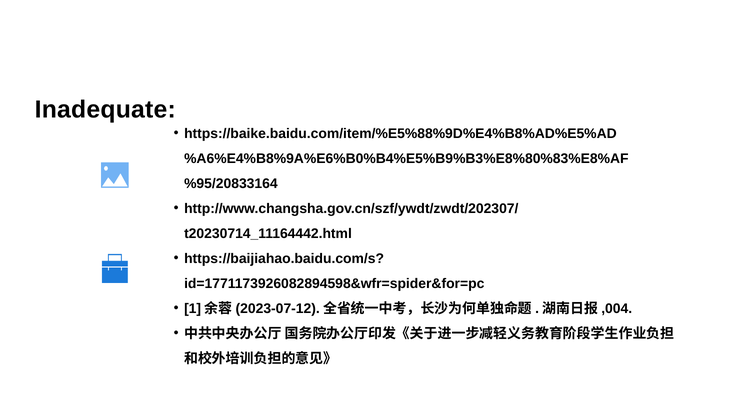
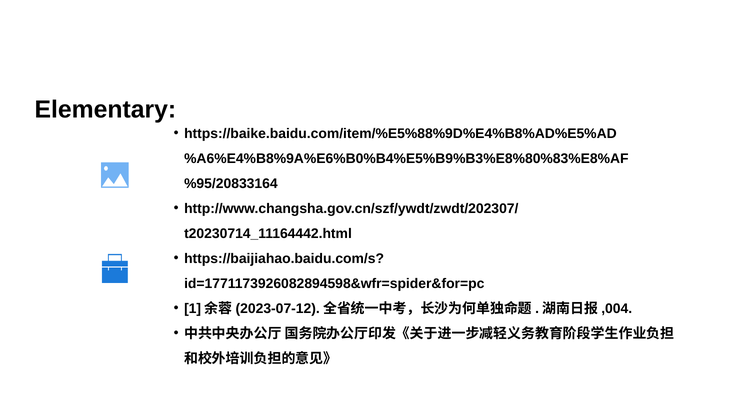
Inadequate: Inadequate -> Elementary (105, 109)
